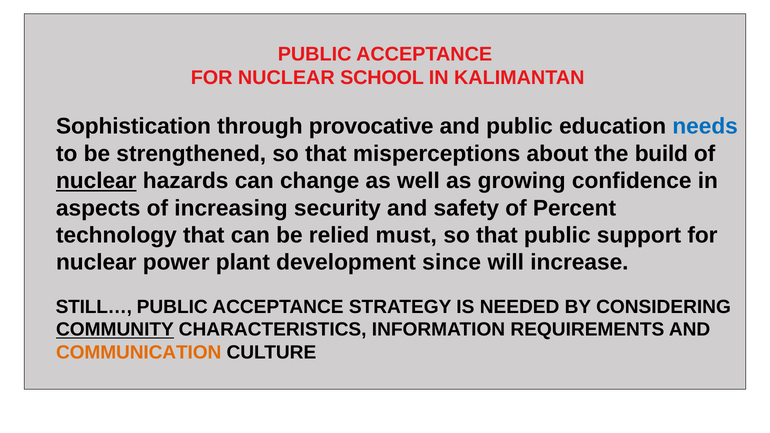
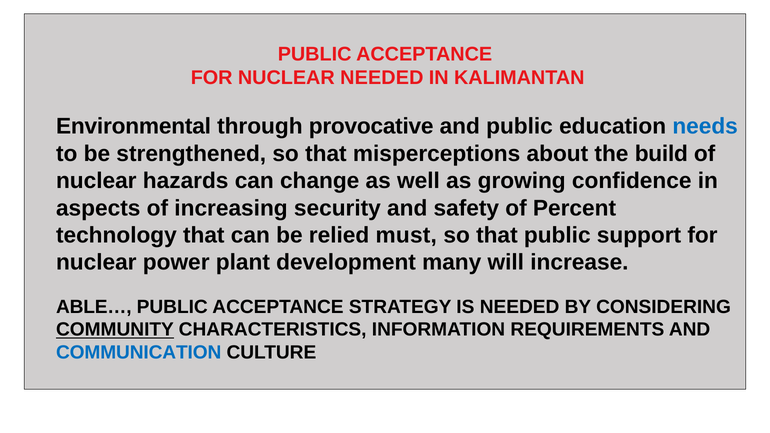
NUCLEAR SCHOOL: SCHOOL -> NEEDED (382, 78)
Sophistication: Sophistication -> Environmental (134, 127)
nuclear underline: present -> none (96, 181)
since: since -> many (452, 262)
STILL…: STILL… -> ABLE… (94, 307)
COMMUNICATION colour: orange -> blue (139, 353)
